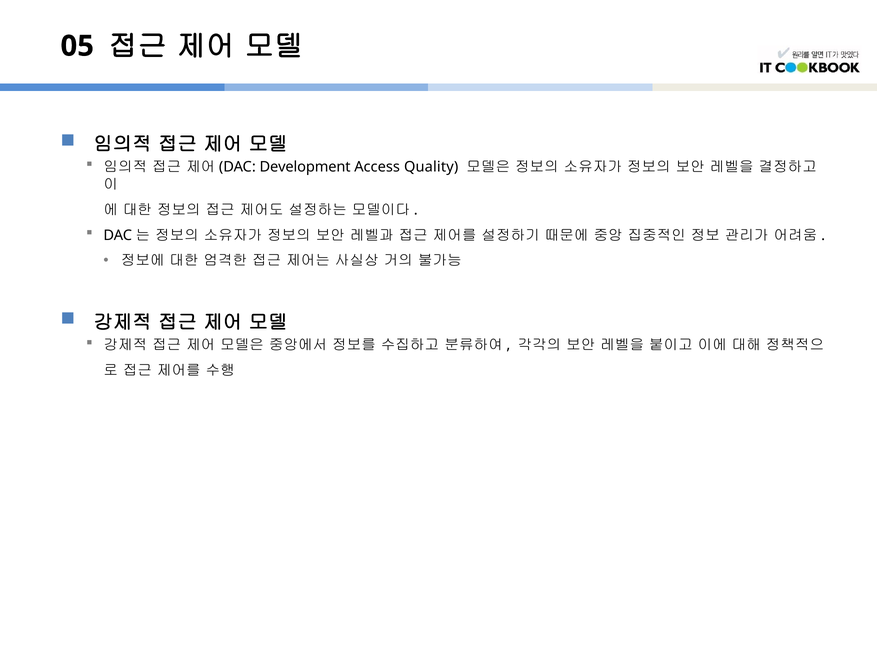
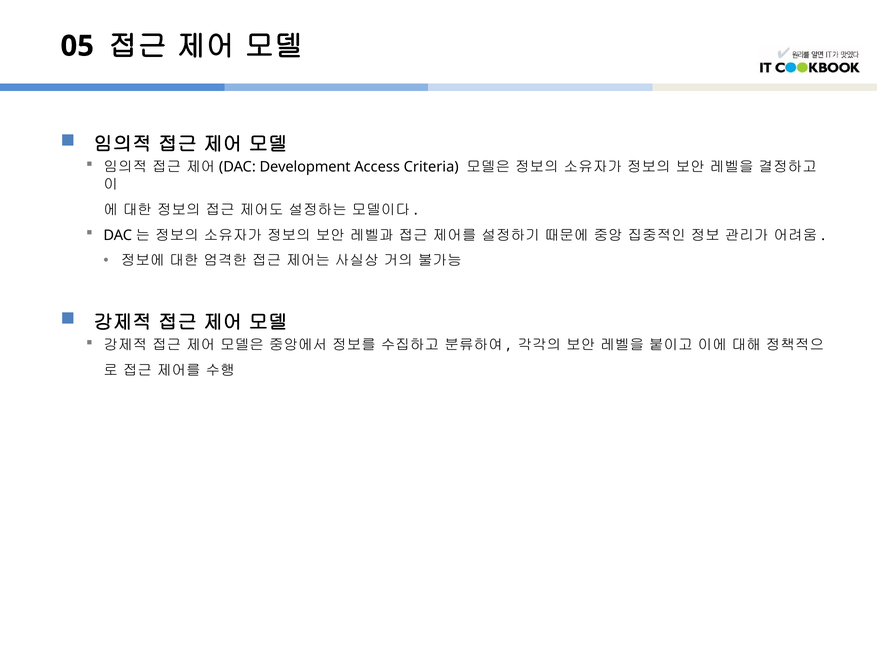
Quality: Quality -> Criteria (431, 167)
